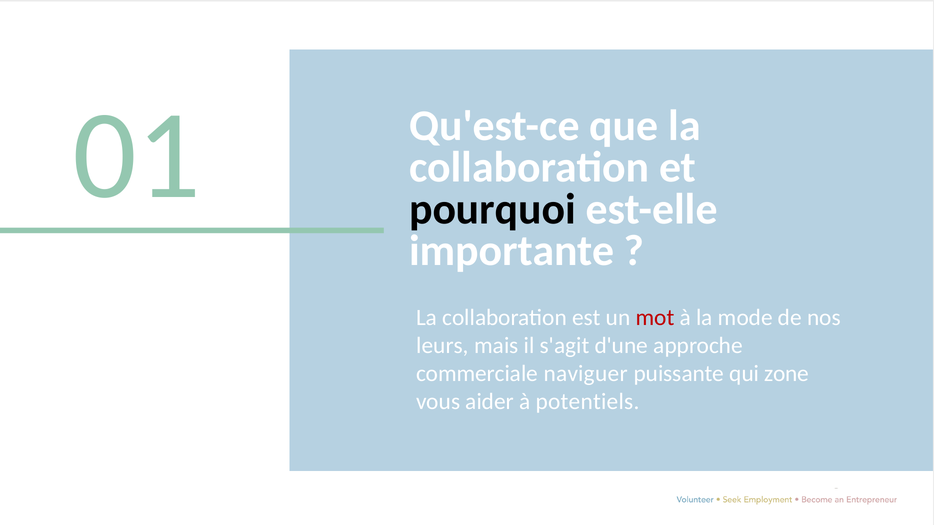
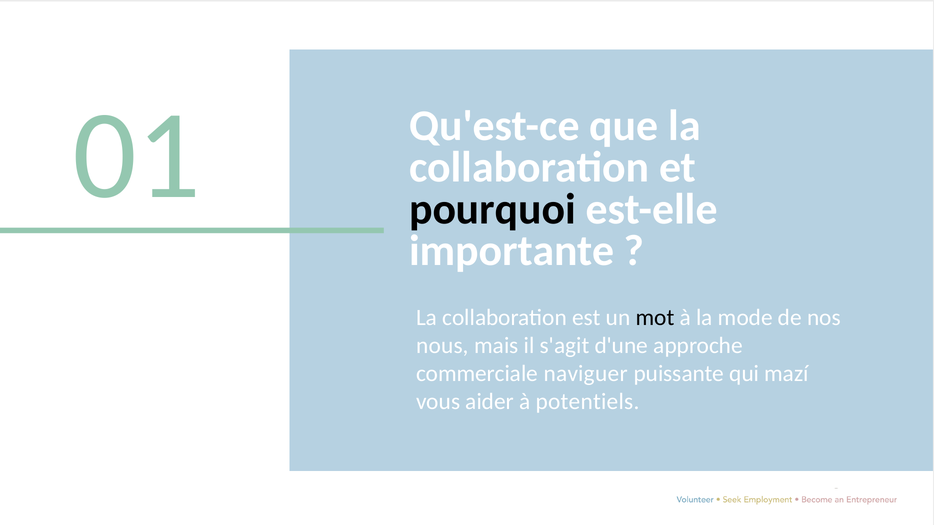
mot colour: red -> black (655, 318)
leurs: leurs -> nous (442, 346)
zone: zone -> mazí (786, 374)
